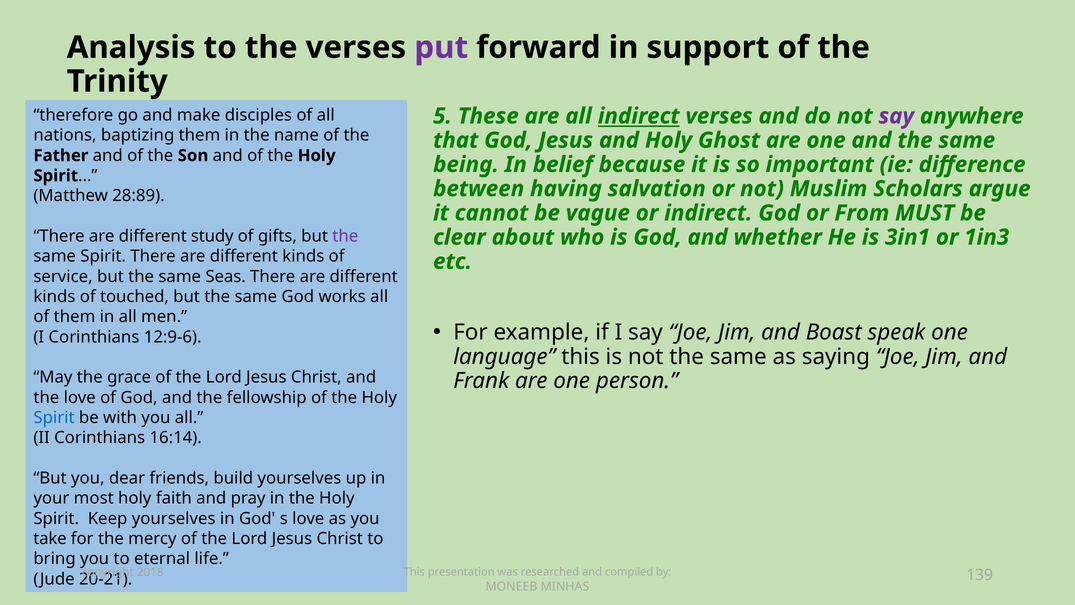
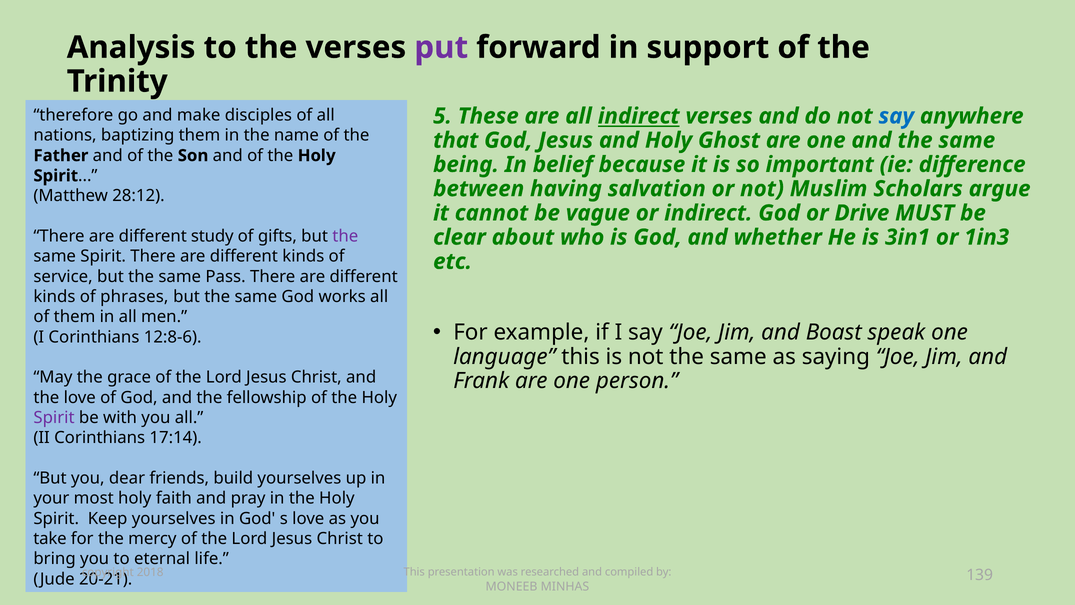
say colour: purple -> blue (896, 116)
28:89: 28:89 -> 28:12 (138, 196)
From: From -> Drive (862, 213)
Seas: Seas -> Pass (226, 276)
touched: touched -> phrases (134, 297)
12:9-6: 12:9-6 -> 12:8-6 (173, 337)
Spirit colour: blue -> purple (54, 418)
16:14: 16:14 -> 17:14 (176, 438)
